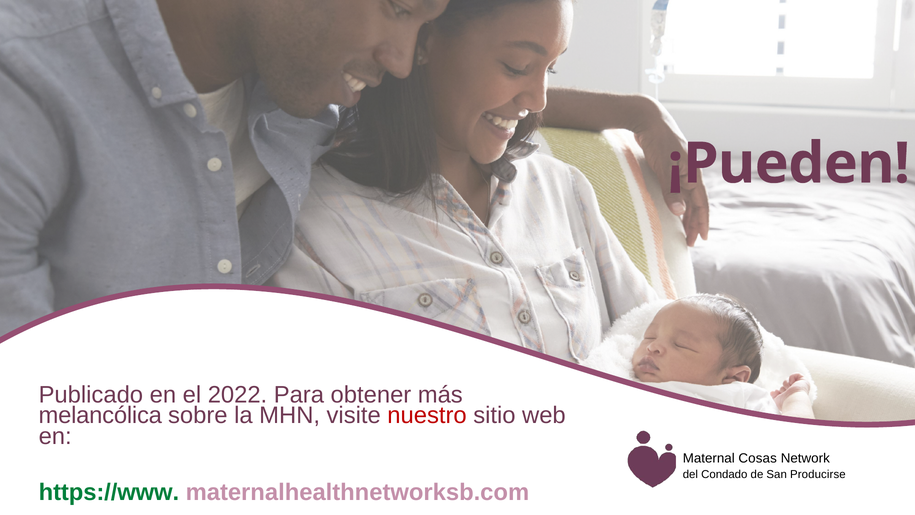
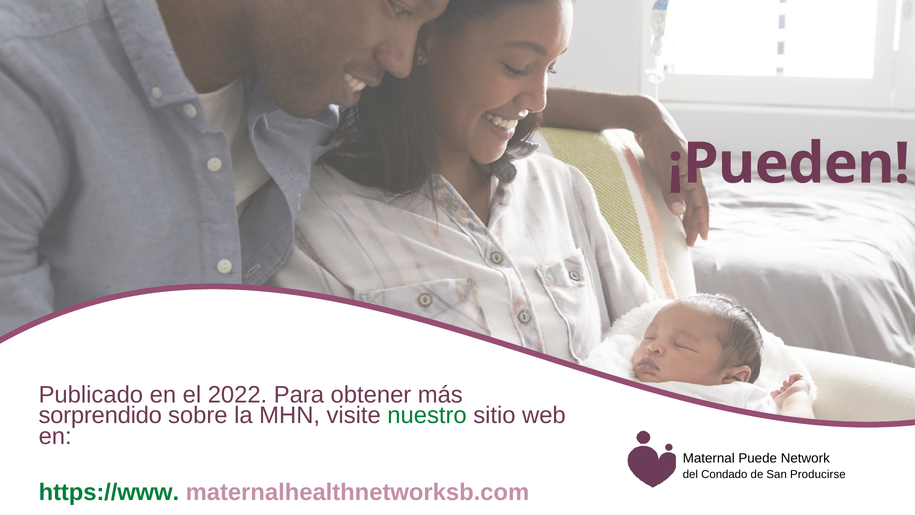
melancólica: melancólica -> sorprendido (100, 415)
nuestro colour: red -> green (427, 415)
Cosas: Cosas -> Puede (758, 458)
